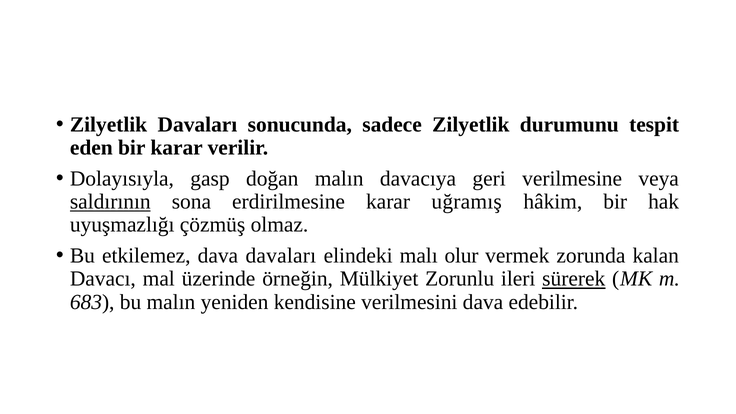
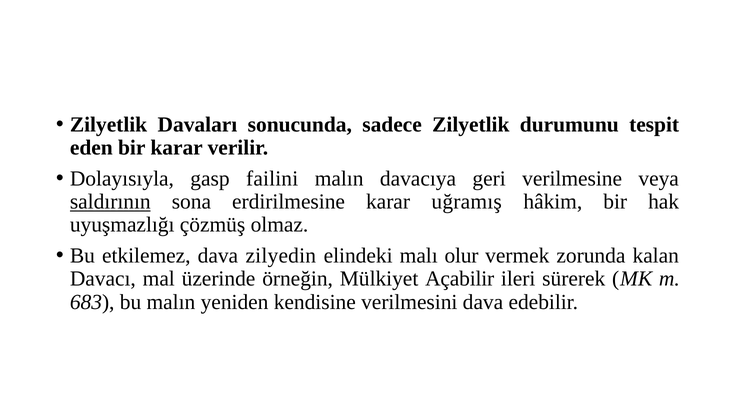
doğan: doğan -> failini (272, 178)
dava davaları: davaları -> zilyedin (281, 256)
Zorunlu: Zorunlu -> Açabilir (460, 279)
sürerek underline: present -> none (574, 279)
